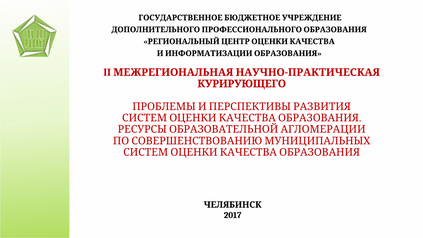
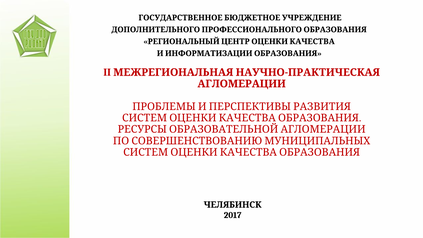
КУРИРУЮЩЕГО: КУРИРУЮЩЕГО -> АГЛОМЕРАЦИИ (242, 84)
